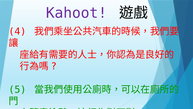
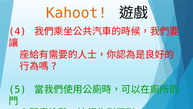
Kahoot colour: purple -> orange (76, 13)
